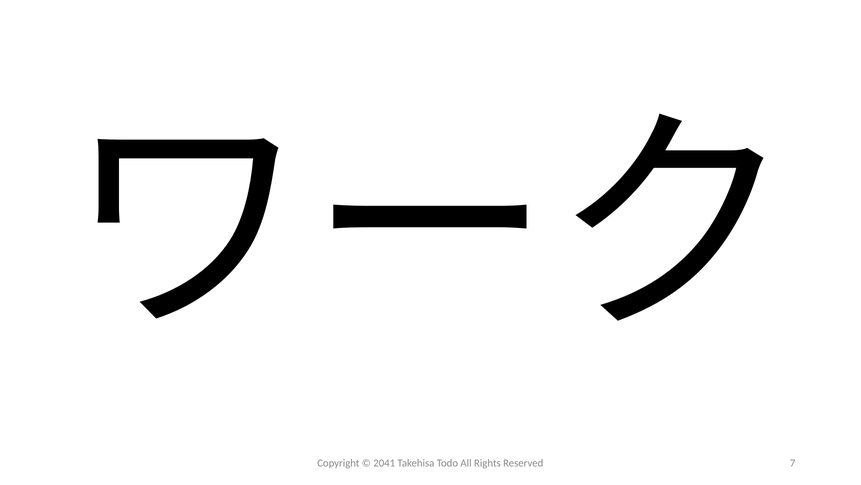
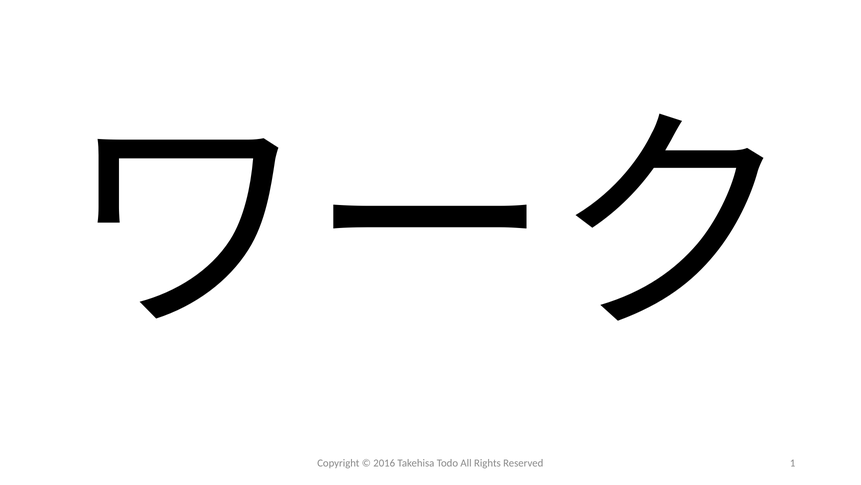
2041: 2041 -> 2016 (384, 463)
7: 7 -> 1 (793, 462)
